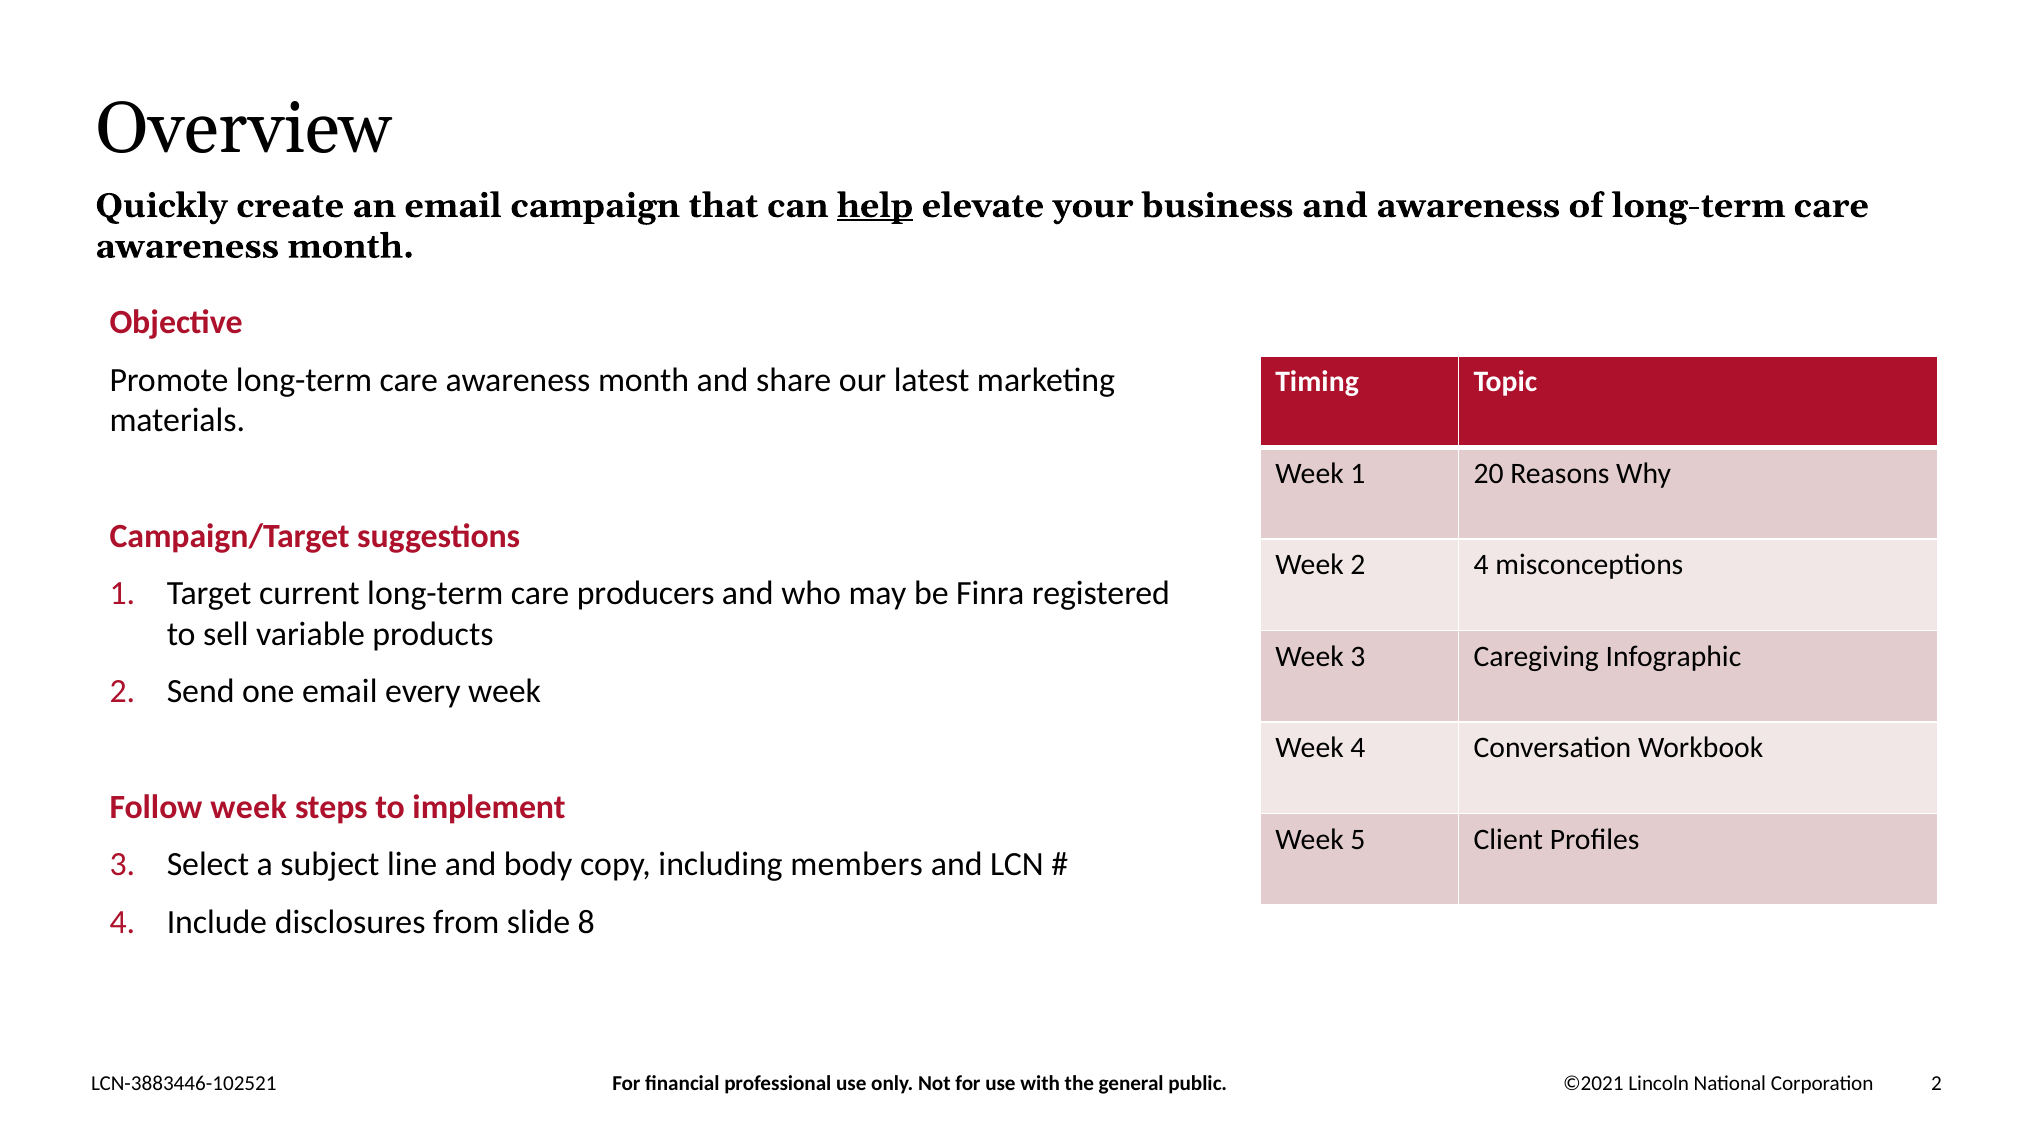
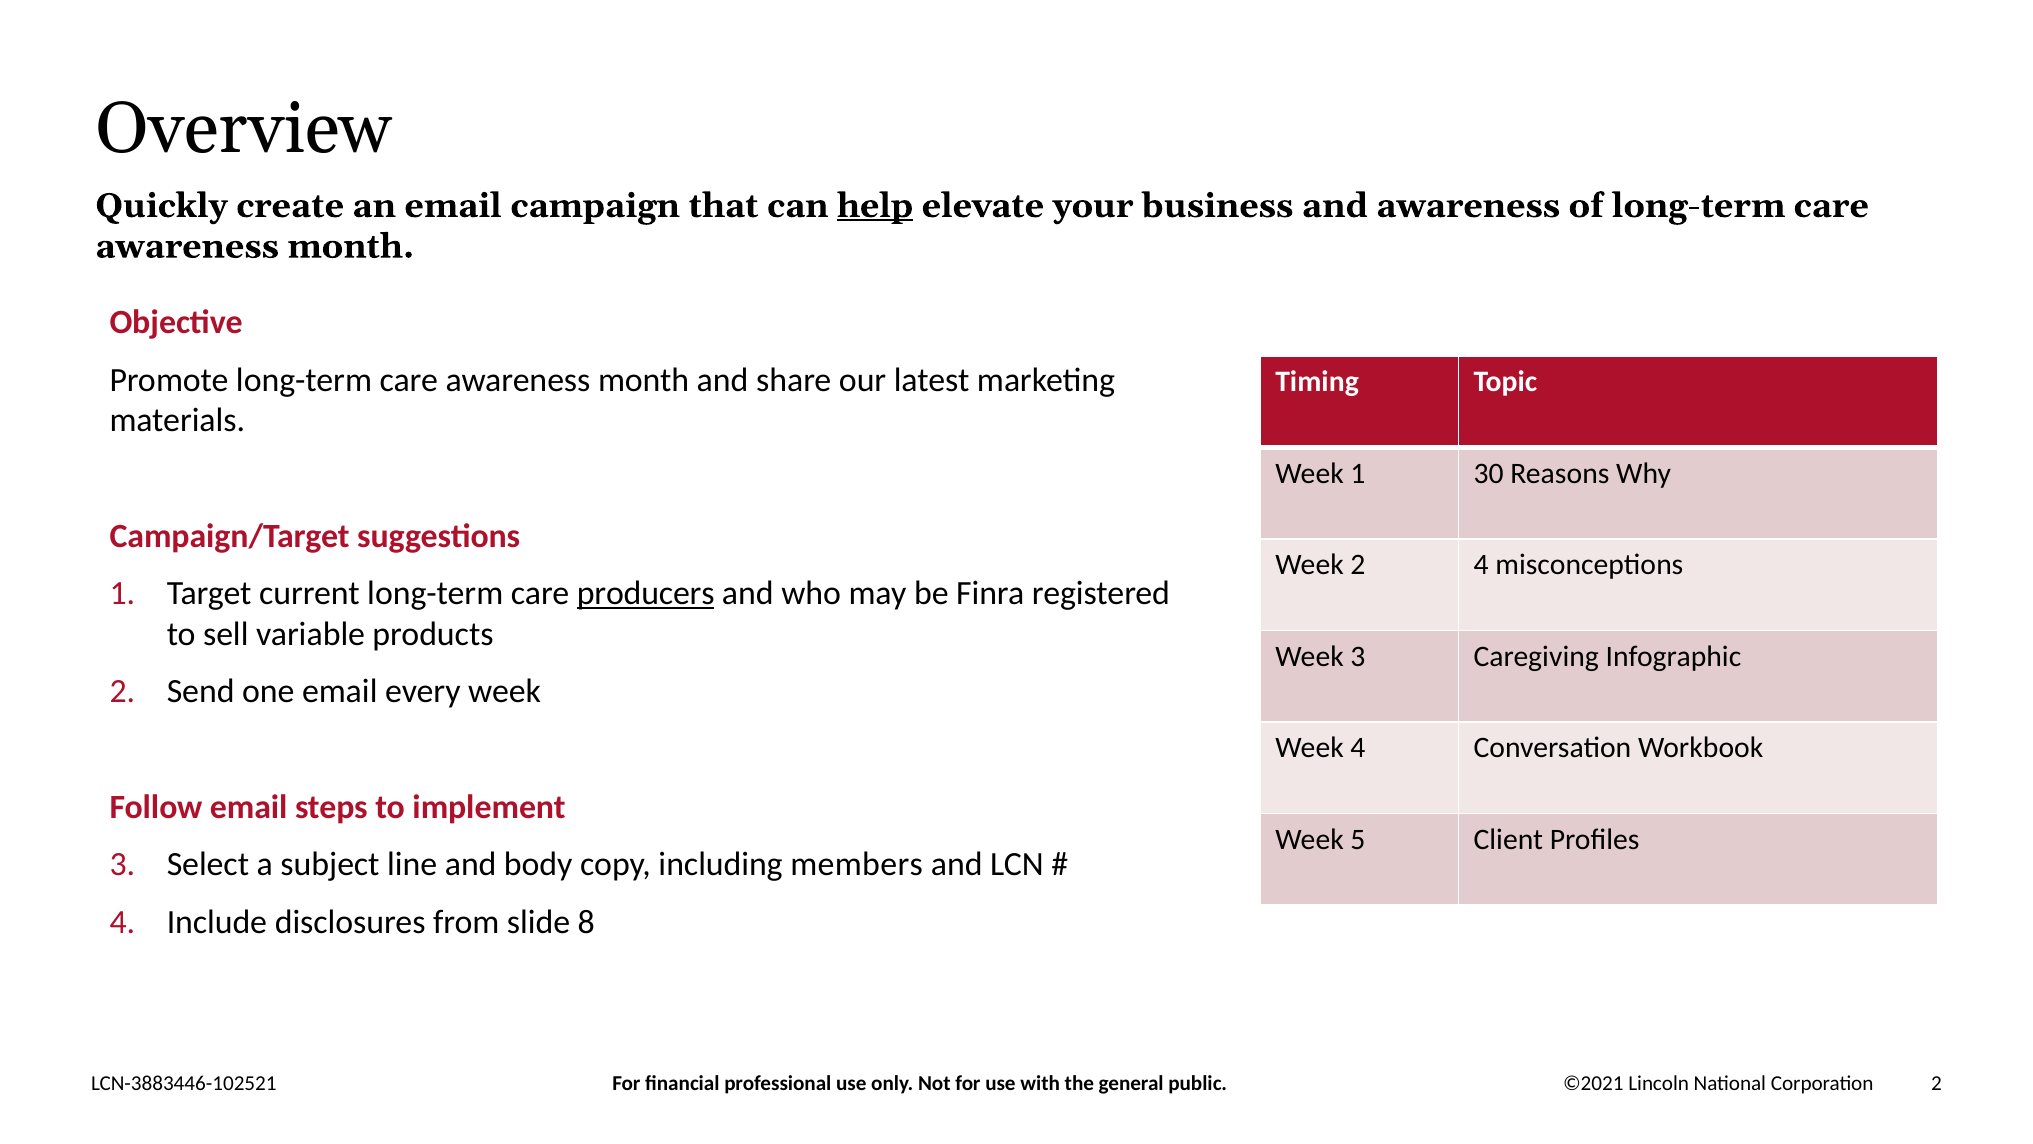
20: 20 -> 30 (1489, 473)
producers underline: none -> present (646, 593)
Follow week: week -> email (249, 807)
